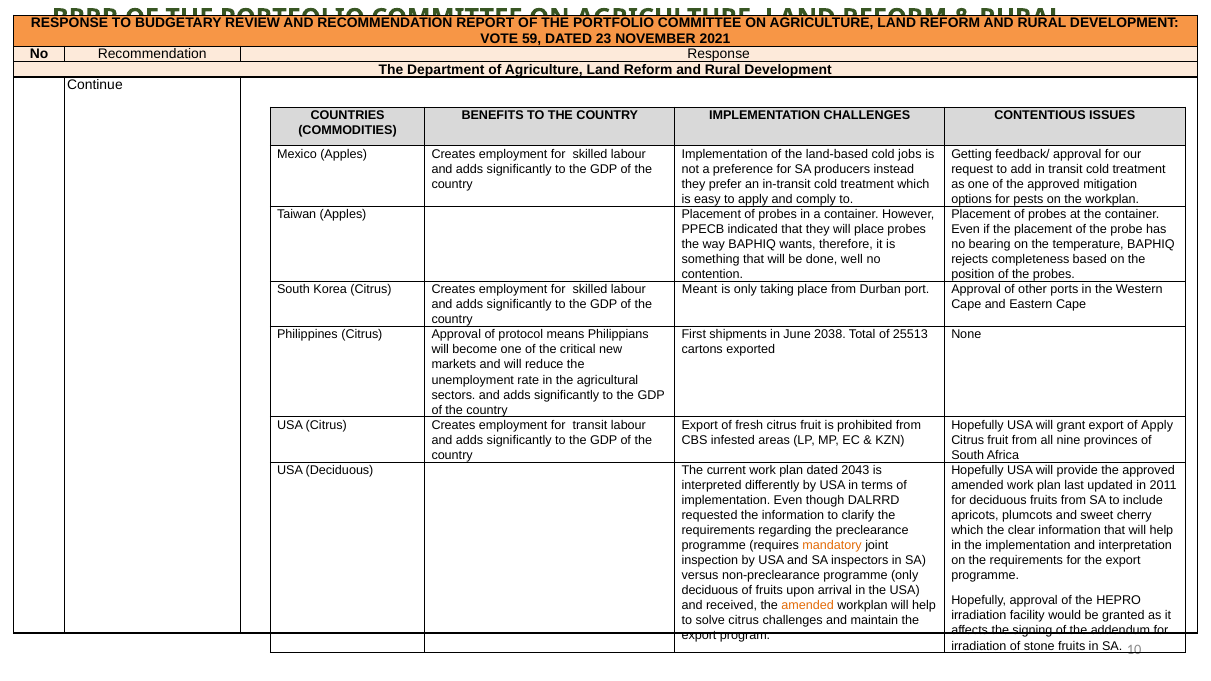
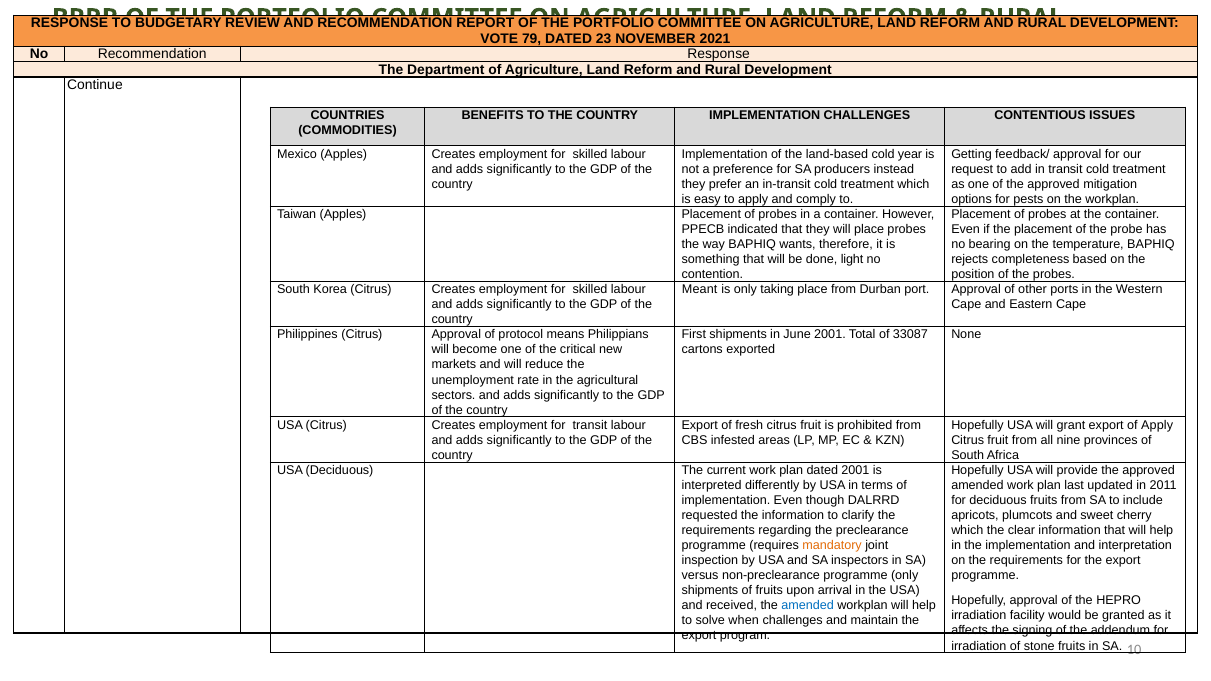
59: 59 -> 79 (532, 39)
jobs: jobs -> year (910, 154)
well: well -> light (852, 259)
June 2038: 2038 -> 2001 (830, 335)
25513: 25513 -> 33087 (910, 335)
dated 2043: 2043 -> 2001 (855, 470)
deciduous: deciduous -> shipments (710, 591)
amended colour: orange -> blue (808, 606)
solve citrus: citrus -> when (744, 621)
